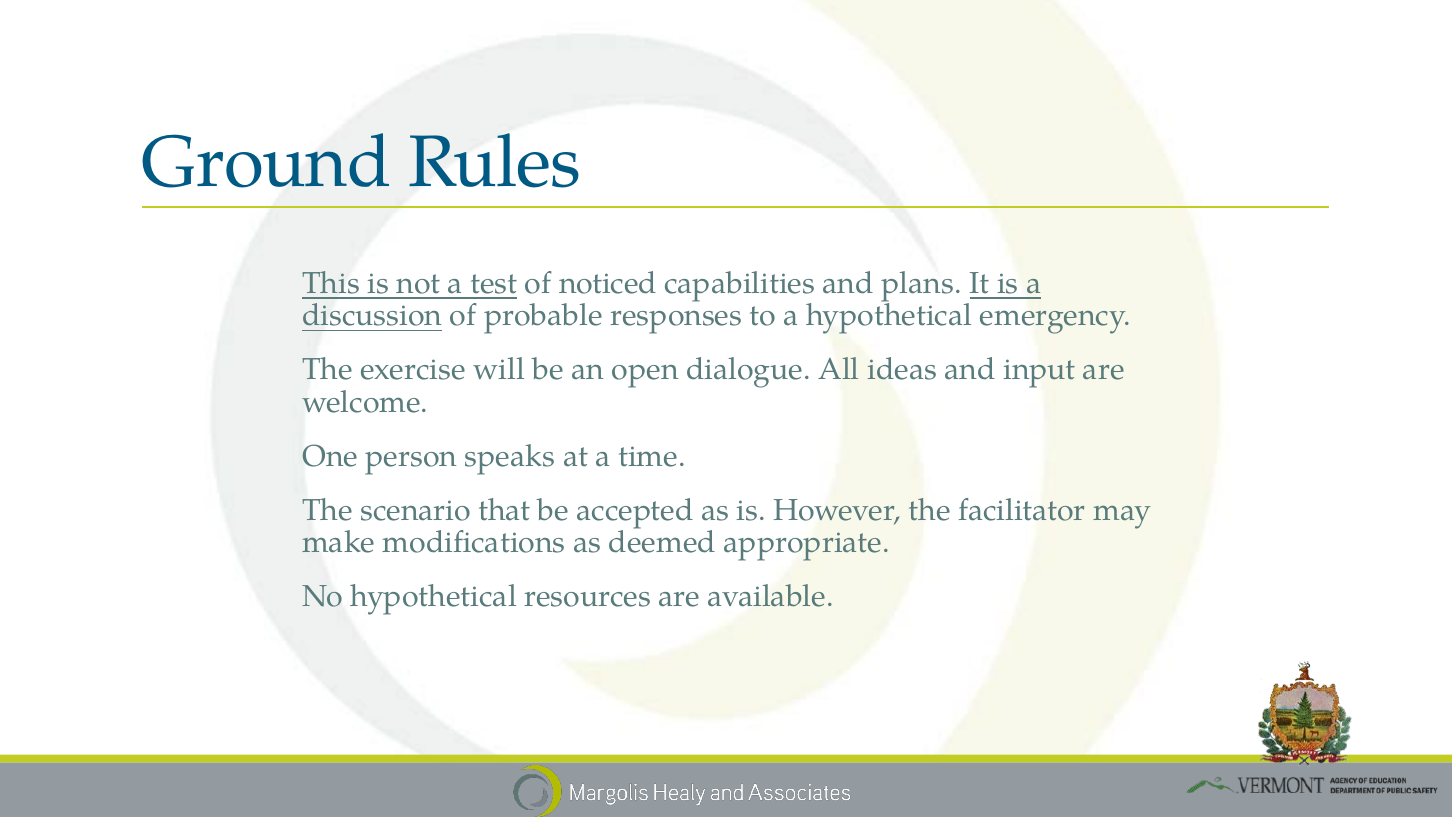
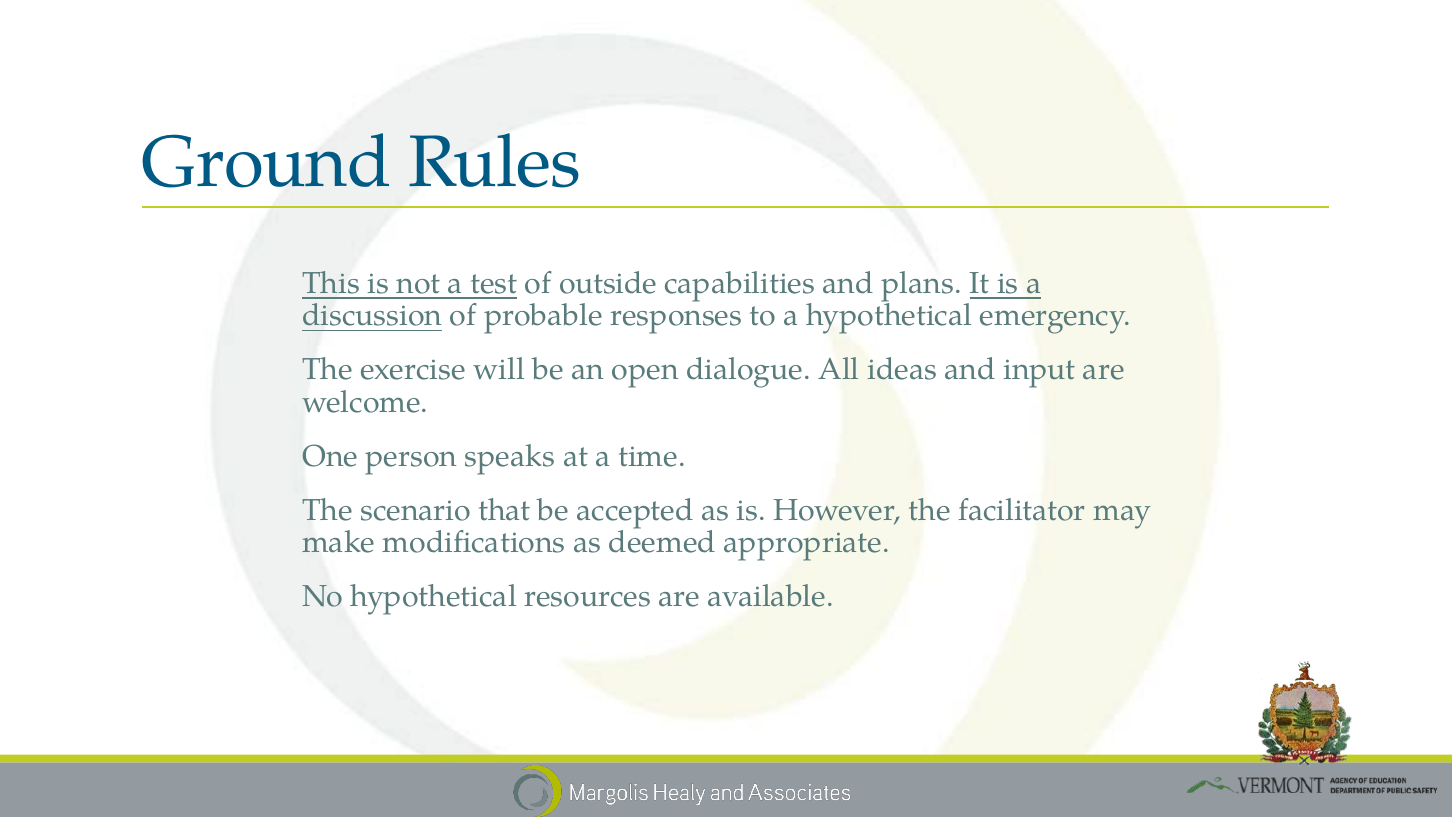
noticed: noticed -> outside (608, 283)
